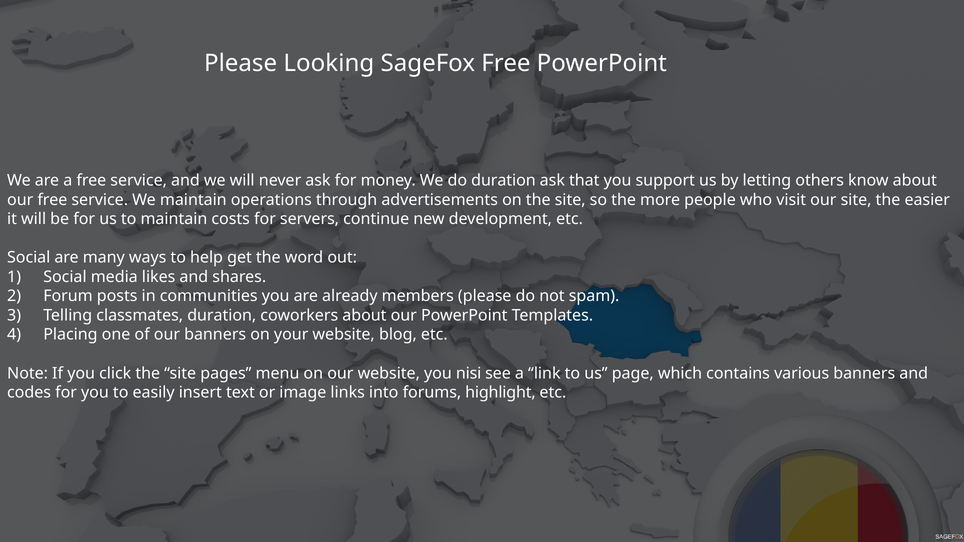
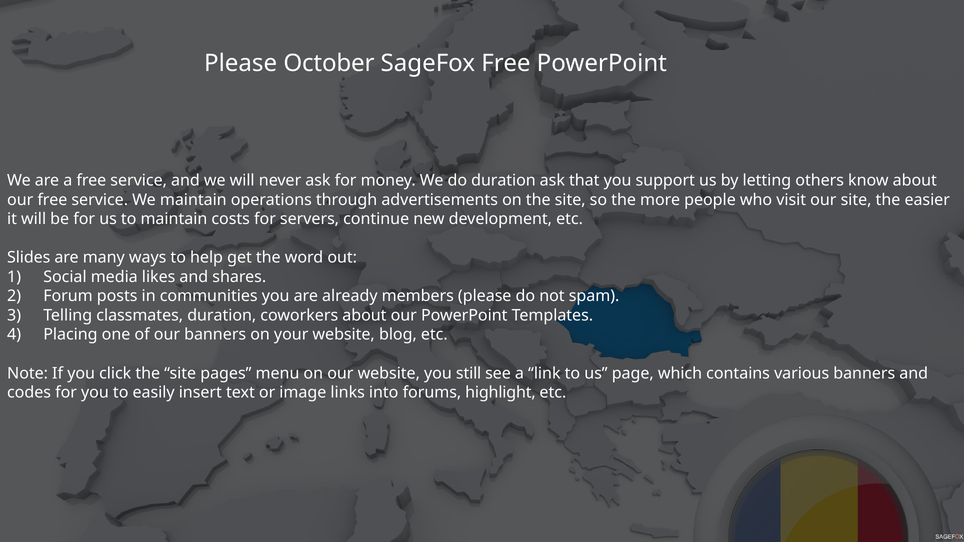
Looking: Looking -> October (329, 63)
Social: Social -> Slides (29, 258)
nisi: nisi -> still (469, 373)
